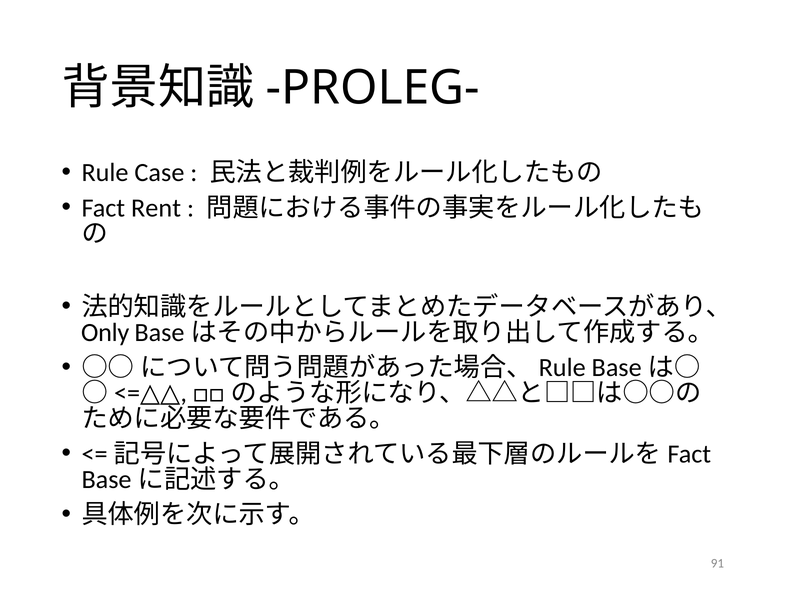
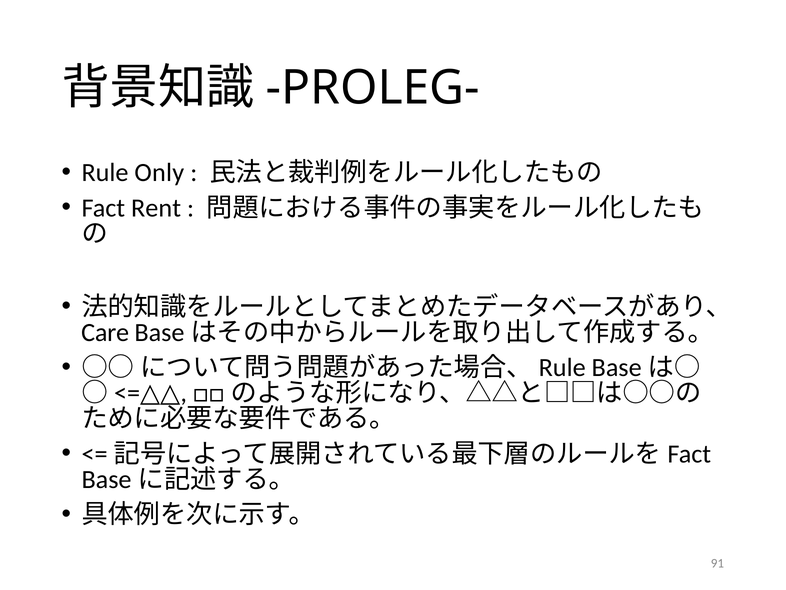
Case: Case -> Only (159, 173)
Only: Only -> Care (105, 332)
